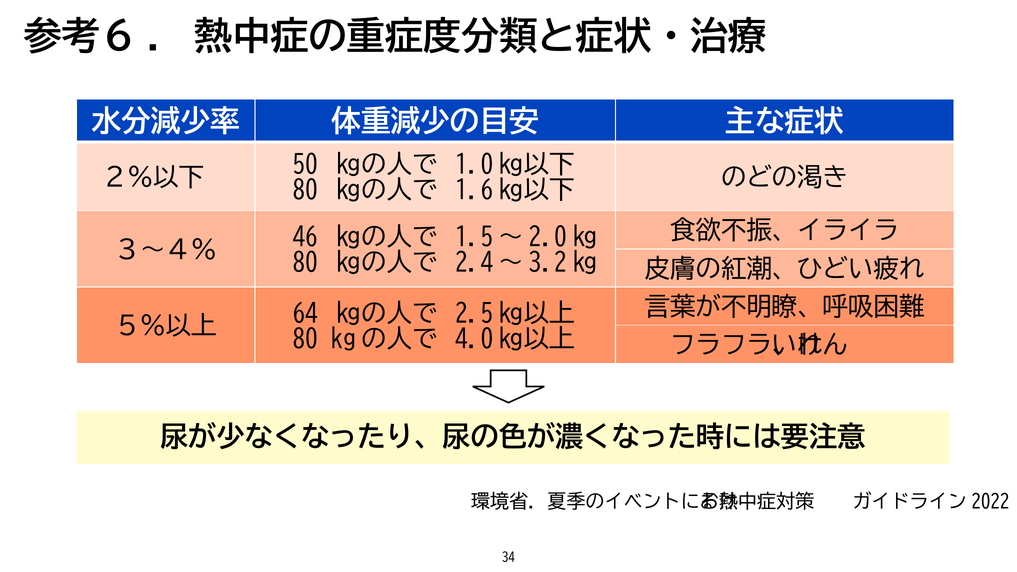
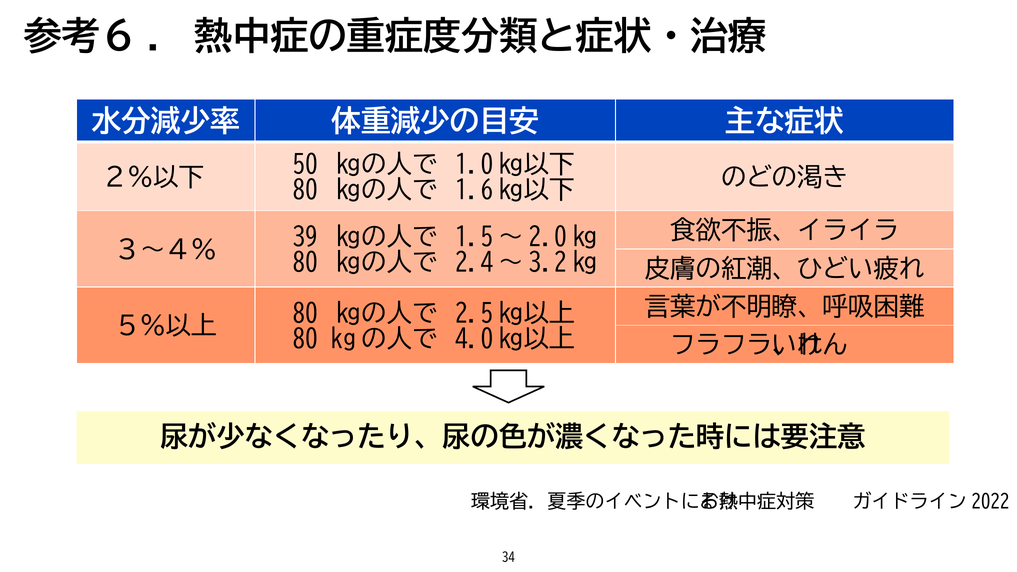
46: 46 -> 39 (305, 237)
64: 64 -> 80 (305, 314)
